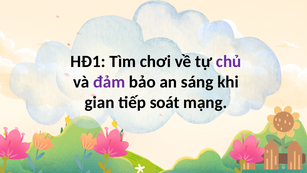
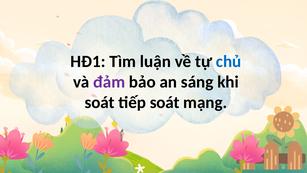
chơi: chơi -> luận (155, 61)
chủ colour: purple -> blue (229, 61)
gian: gian -> soát (100, 102)
